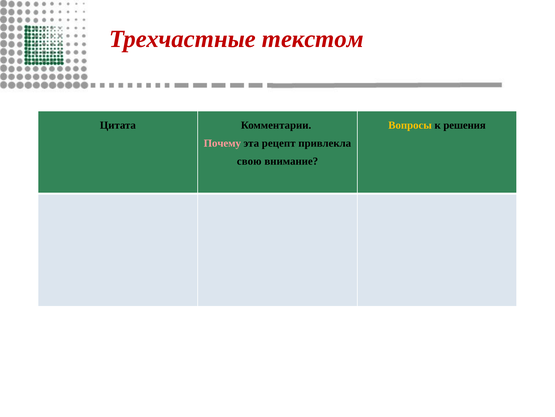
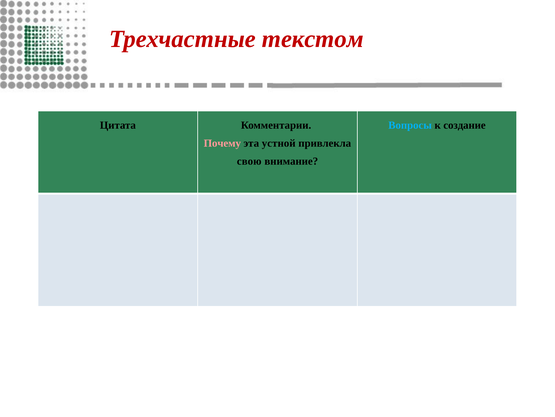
Вопросы colour: yellow -> light blue (410, 125)
решения: решения -> создание (465, 125)
рецепт: рецепт -> устной (279, 143)
